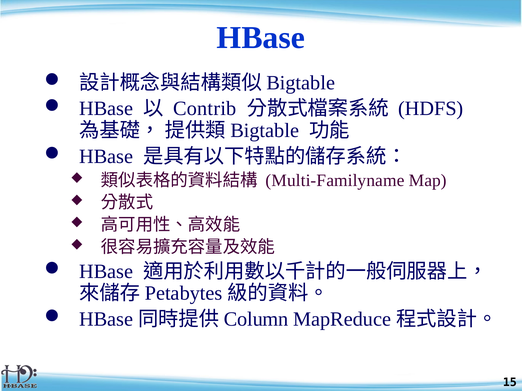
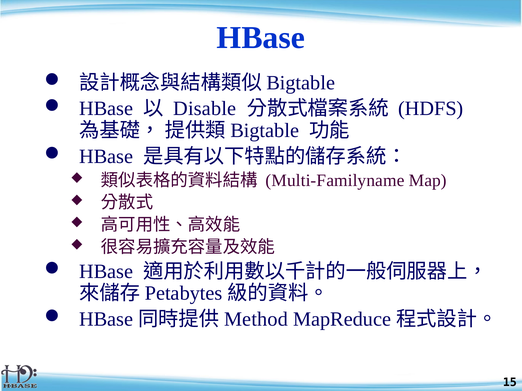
Contrib: Contrib -> Disable (205, 109)
Column: Column -> Method (256, 320)
